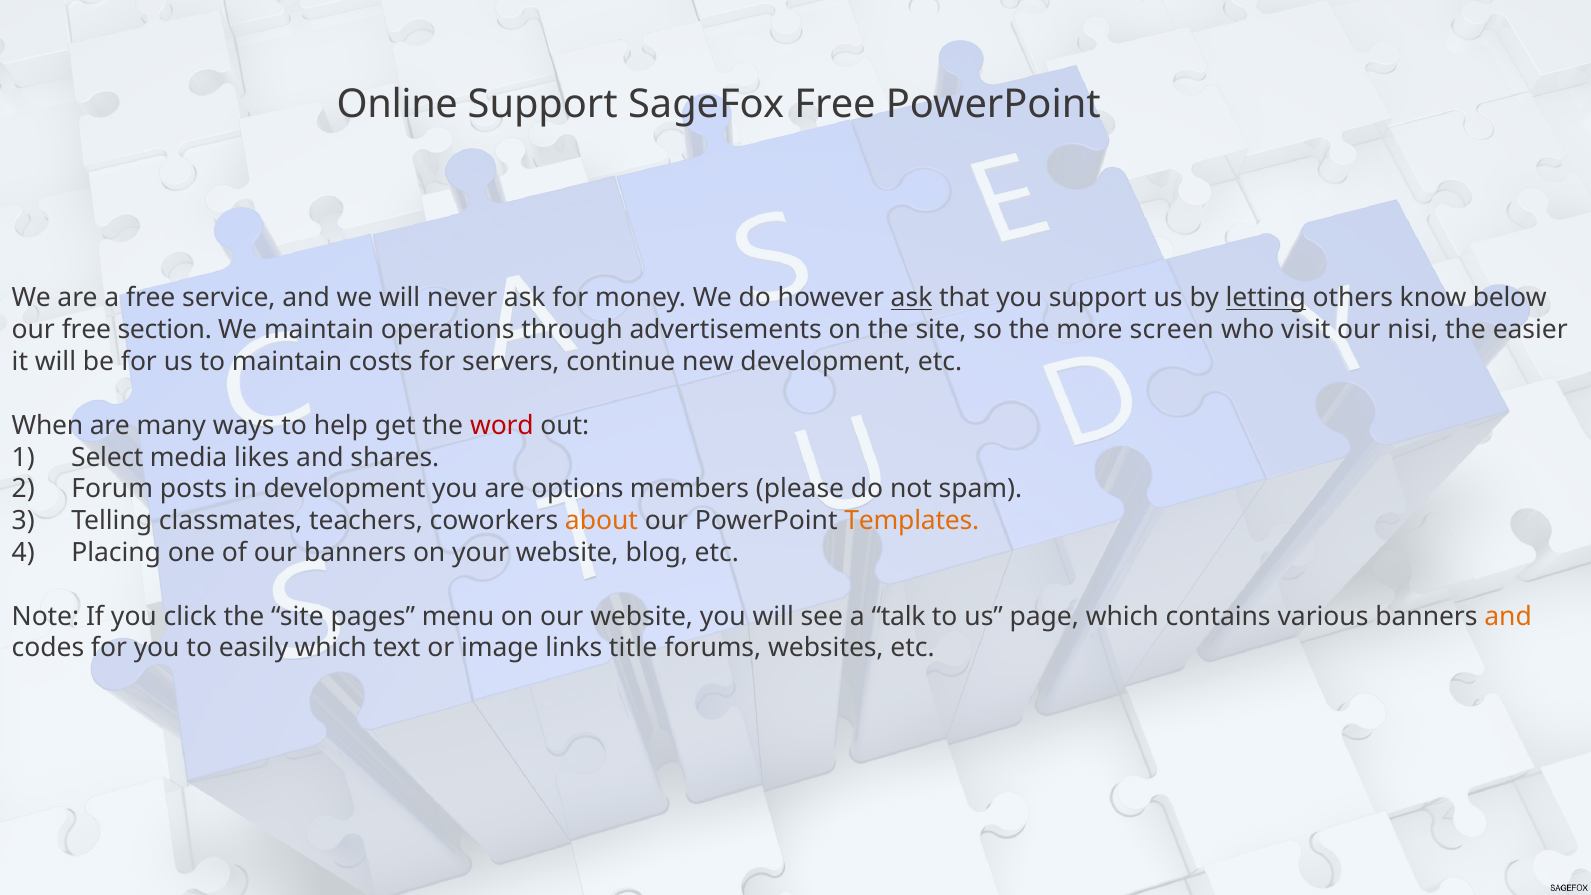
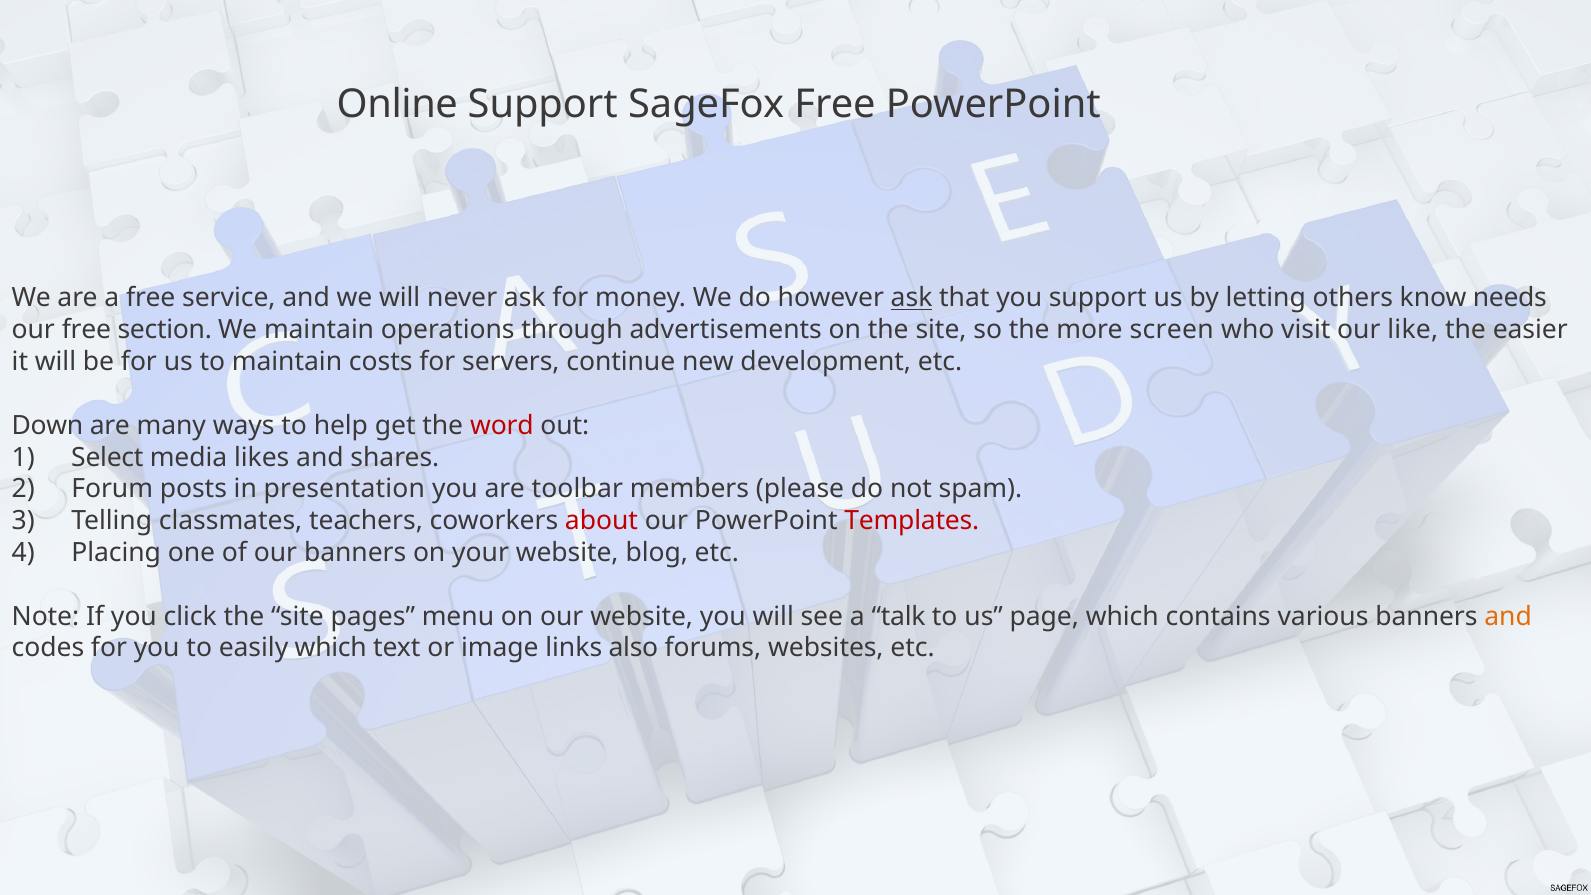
letting underline: present -> none (1266, 298)
below: below -> needs (1510, 298)
nisi: nisi -> like (1413, 330)
When: When -> Down (47, 425)
in development: development -> presentation (344, 489)
options: options -> toolbar (577, 489)
about colour: orange -> red (601, 521)
Templates colour: orange -> red (912, 521)
title: title -> also (633, 648)
